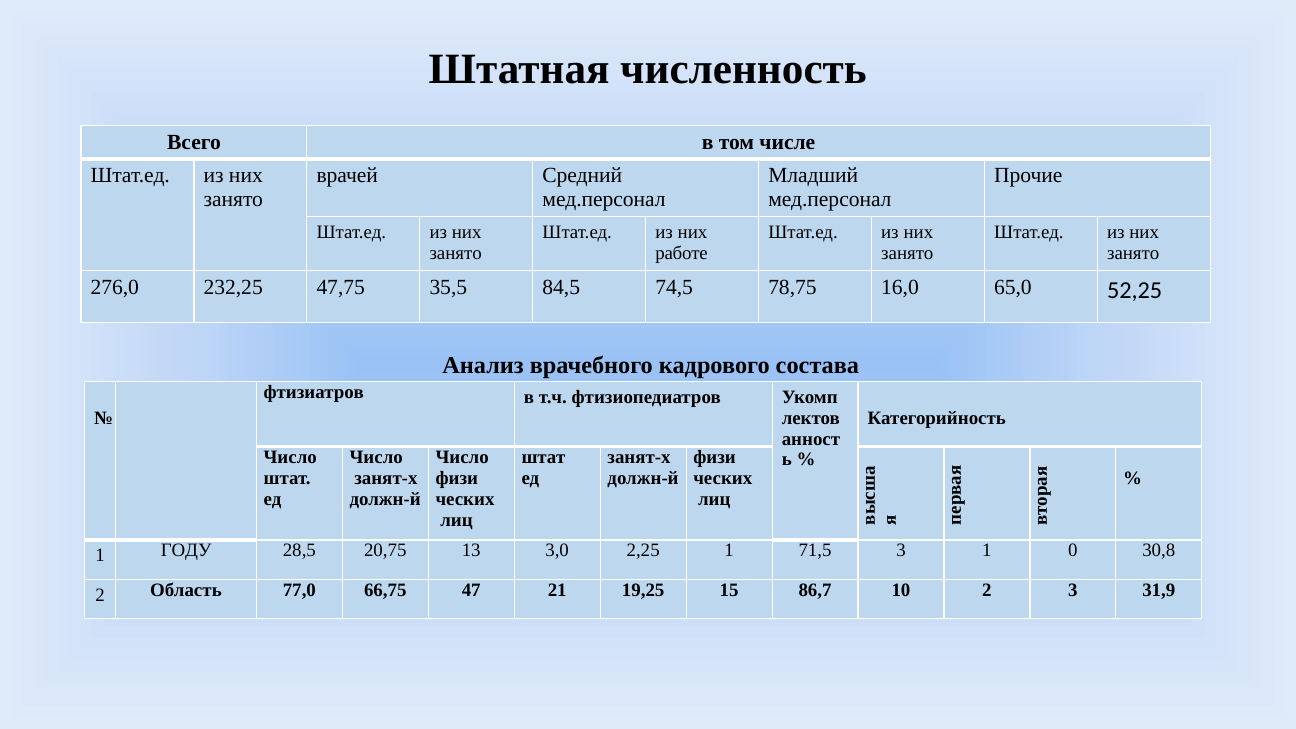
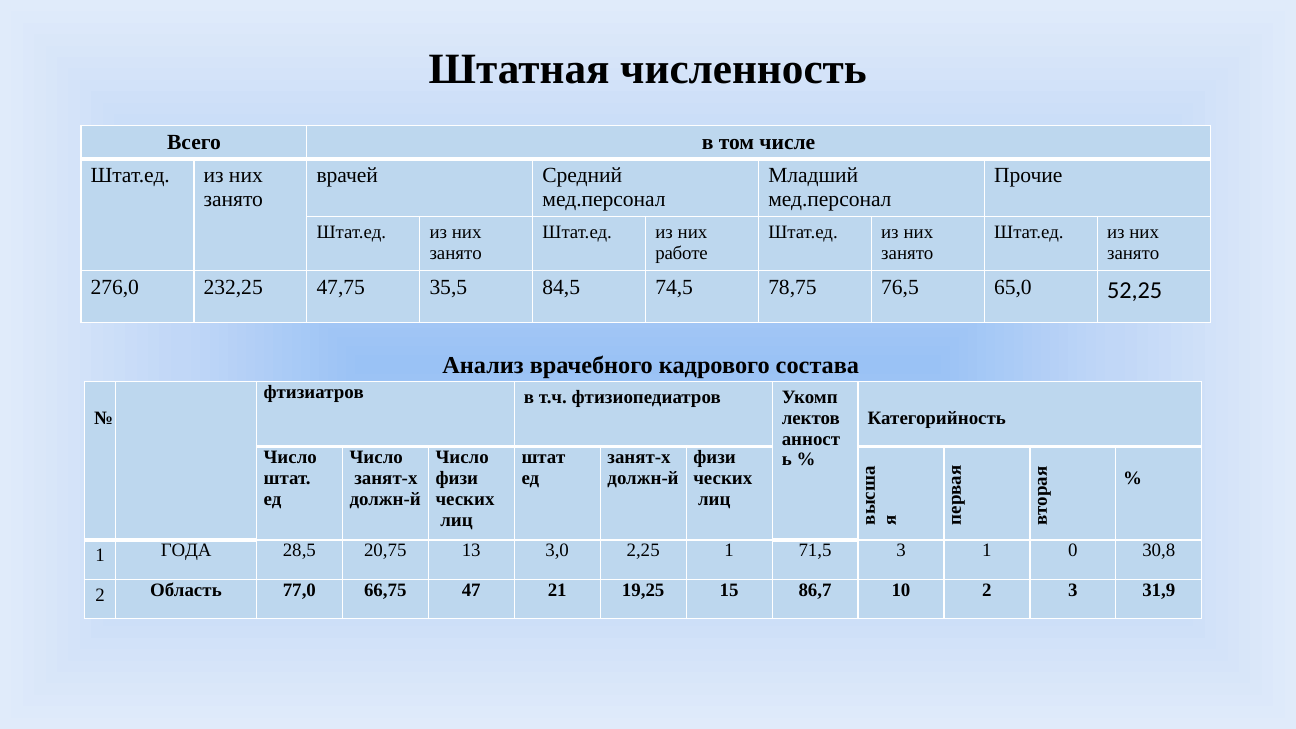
16,0: 16,0 -> 76,5 (900, 287)
ГОДУ: ГОДУ -> ГОДА (186, 551)
